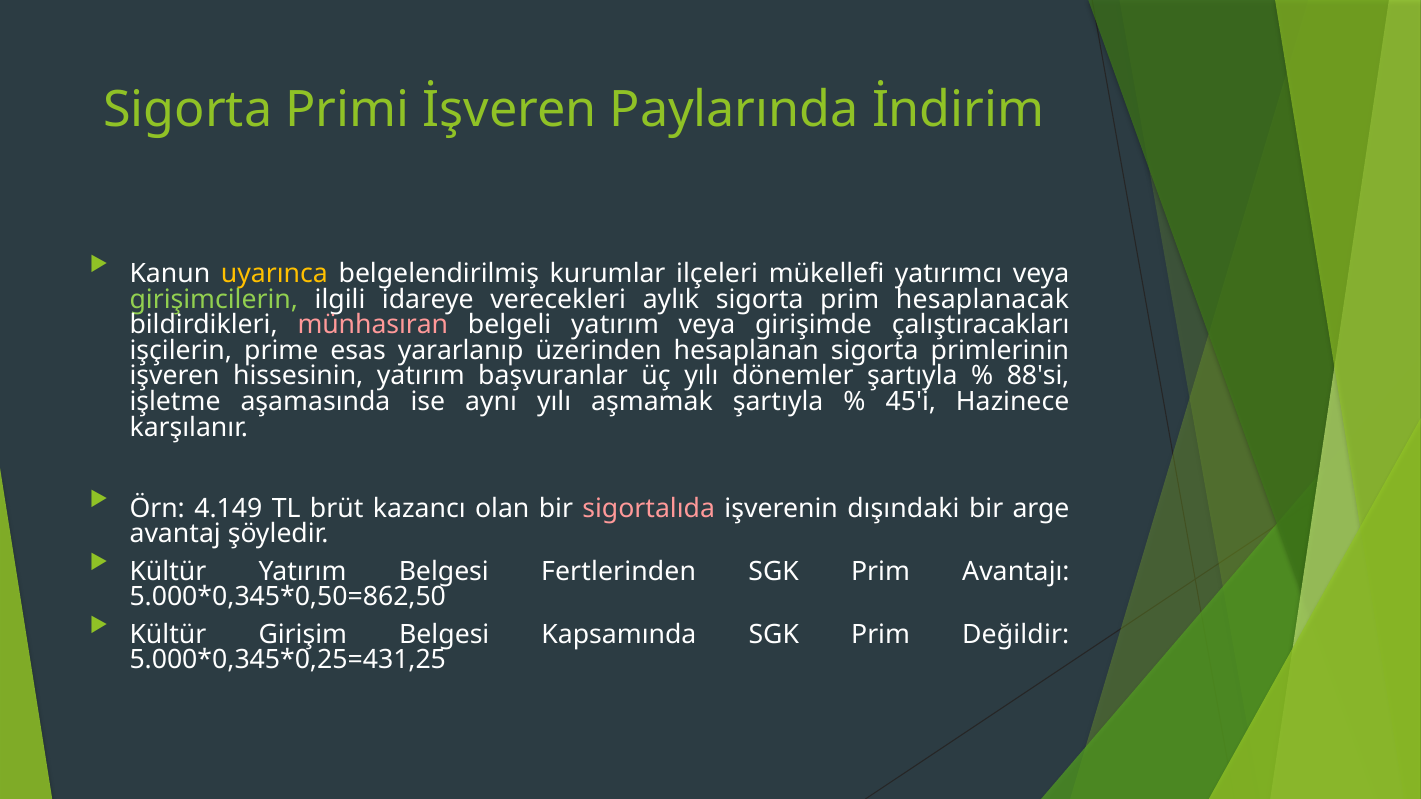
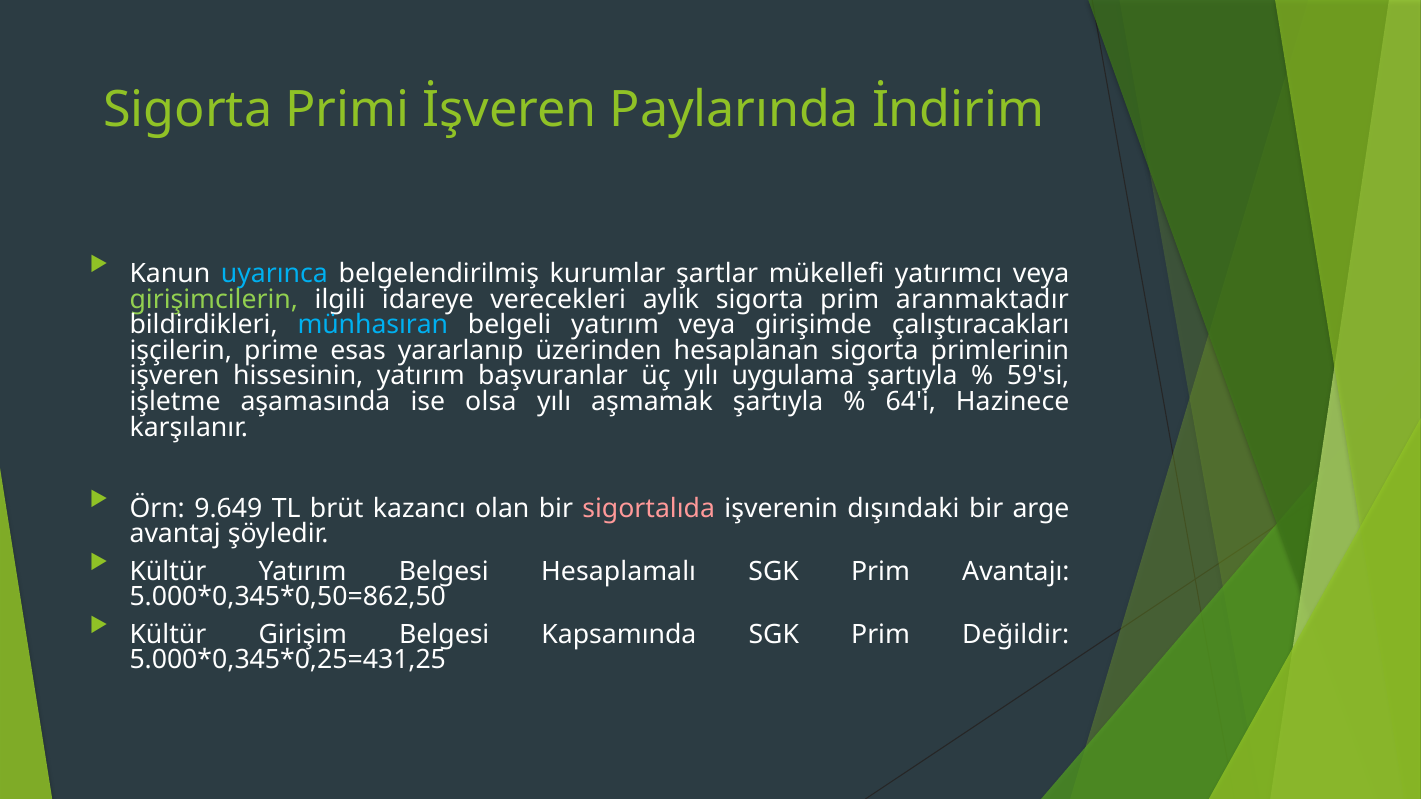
uyarınca colour: yellow -> light blue (274, 274)
ilçeleri: ilçeleri -> şartlar (717, 274)
hesaplanacak: hesaplanacak -> aranmaktadır (982, 300)
münhasıran colour: pink -> light blue (373, 325)
dönemler: dönemler -> uygulama (793, 376)
88'si: 88'si -> 59'si (1038, 376)
aynı: aynı -> olsa (491, 402)
45'i: 45'i -> 64'i (911, 402)
4.149: 4.149 -> 9.649 (228, 509)
Fertlerinden: Fertlerinden -> Hesaplamalı (619, 572)
